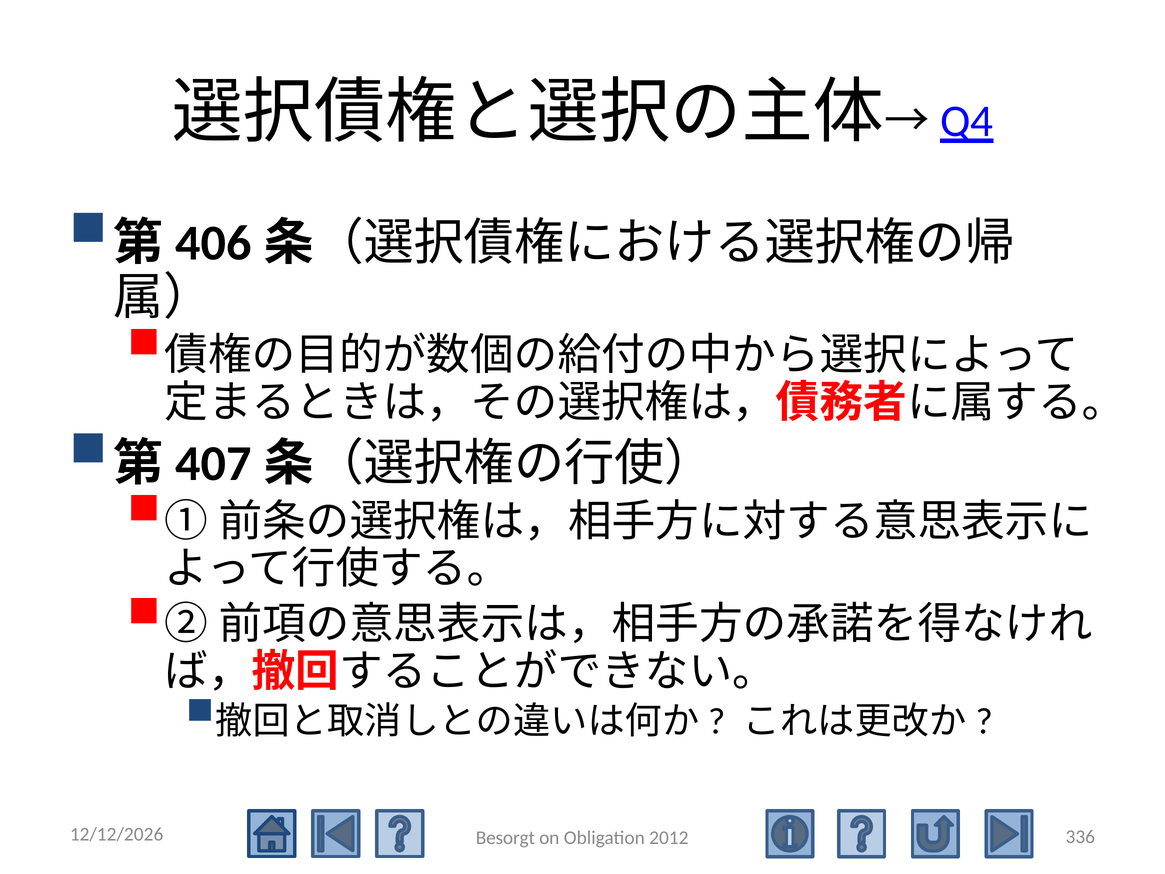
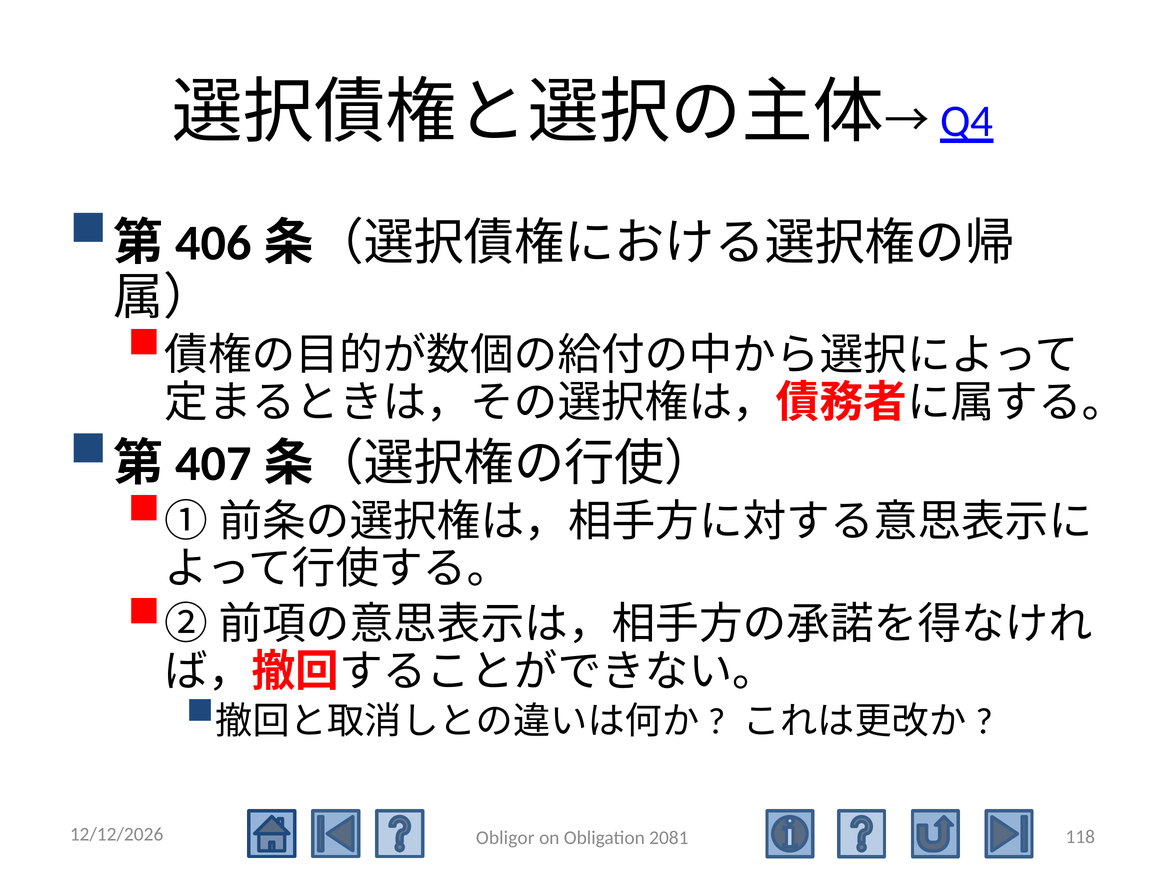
336: 336 -> 118 (1080, 837)
Besorgt: Besorgt -> Obligor (505, 837)
2012: 2012 -> 2081 (669, 837)
